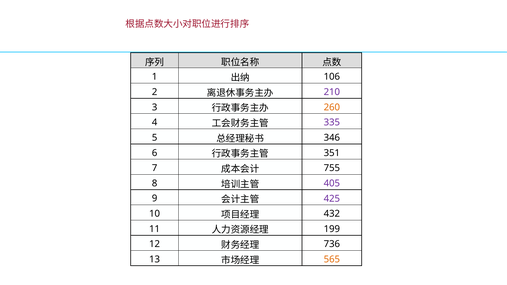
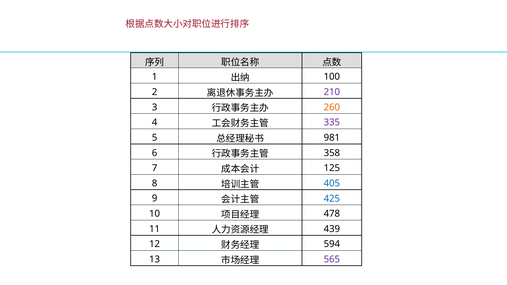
106: 106 -> 100 (332, 77)
346: 346 -> 981 (332, 138)
351: 351 -> 358 (332, 153)
755: 755 -> 125 (332, 168)
405 colour: purple -> blue (332, 183)
425 colour: purple -> blue (332, 199)
432: 432 -> 478 (332, 214)
199: 199 -> 439 (332, 229)
736: 736 -> 594 (332, 244)
565 colour: orange -> purple (332, 260)
